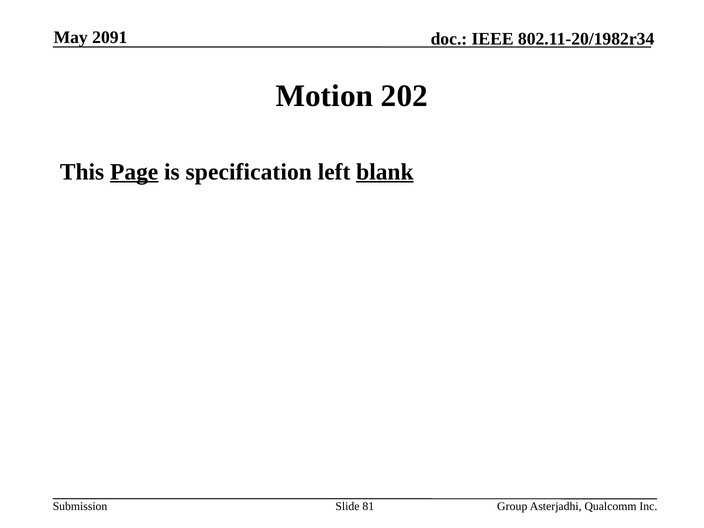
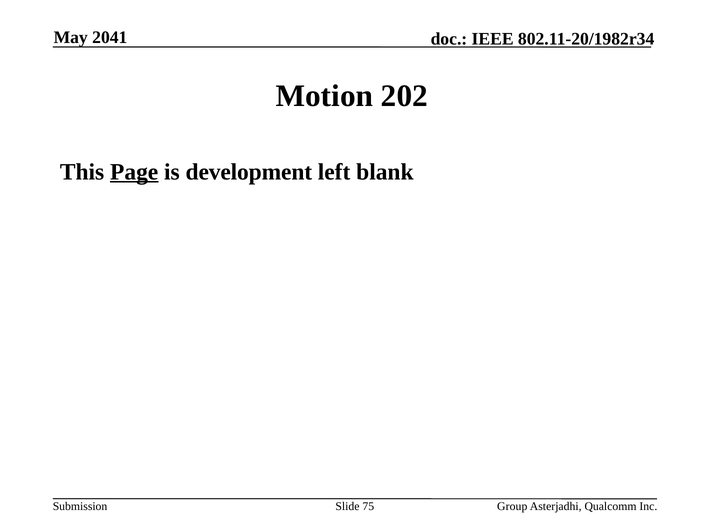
2091: 2091 -> 2041 (110, 37)
specification: specification -> development (249, 172)
blank underline: present -> none (385, 172)
81: 81 -> 75 (368, 506)
